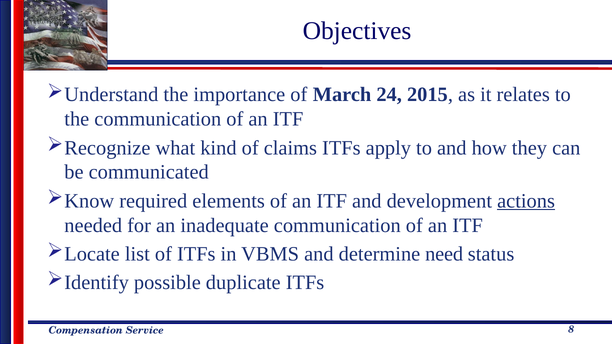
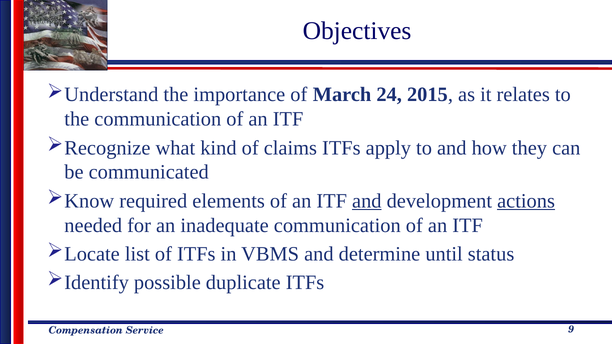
and underline: none -> present (367, 201)
need: need -> until (444, 254)
8: 8 -> 9 (571, 330)
